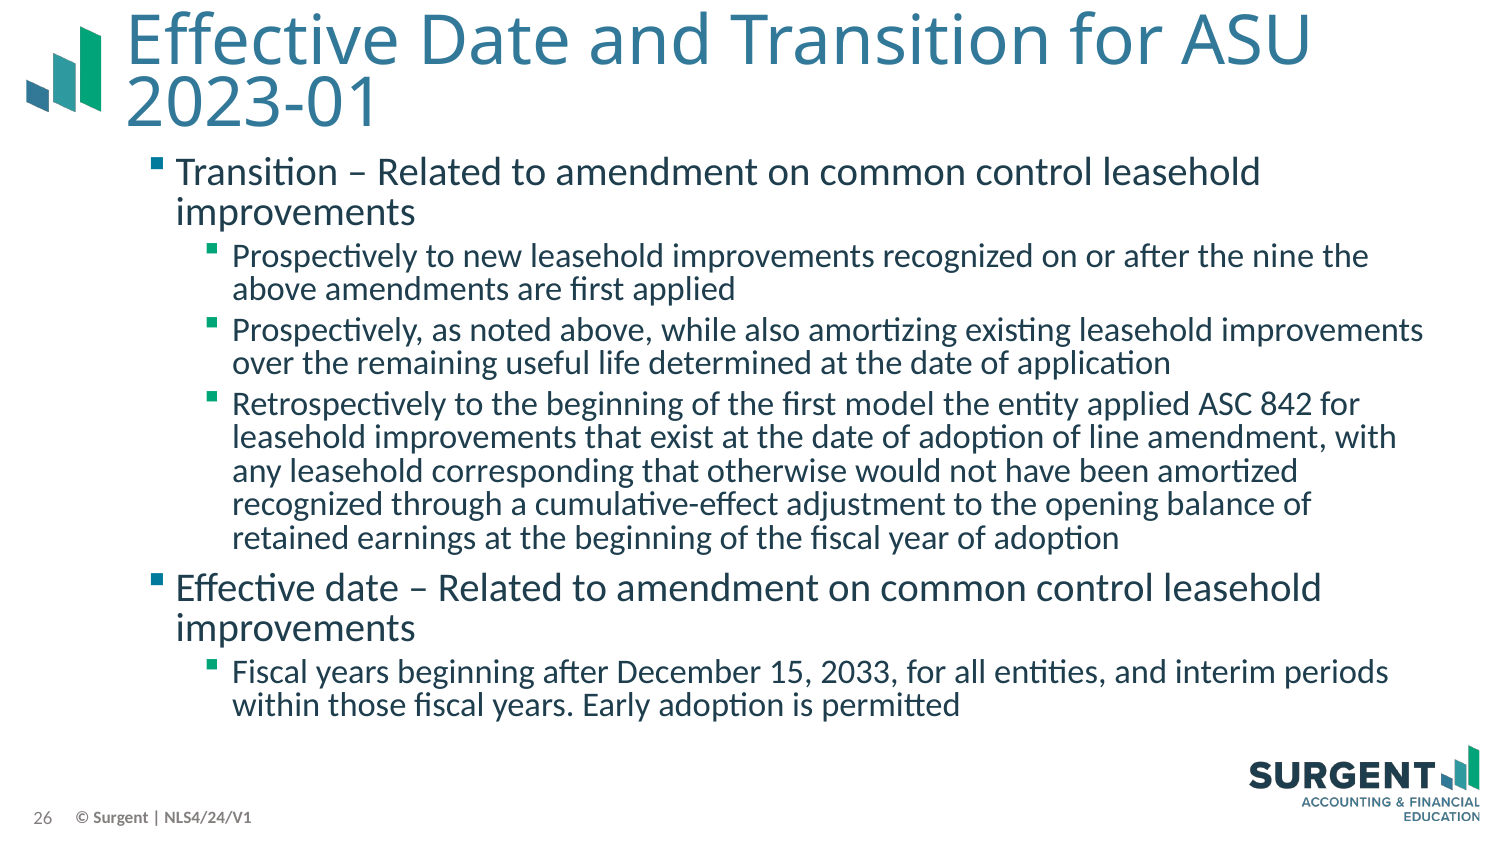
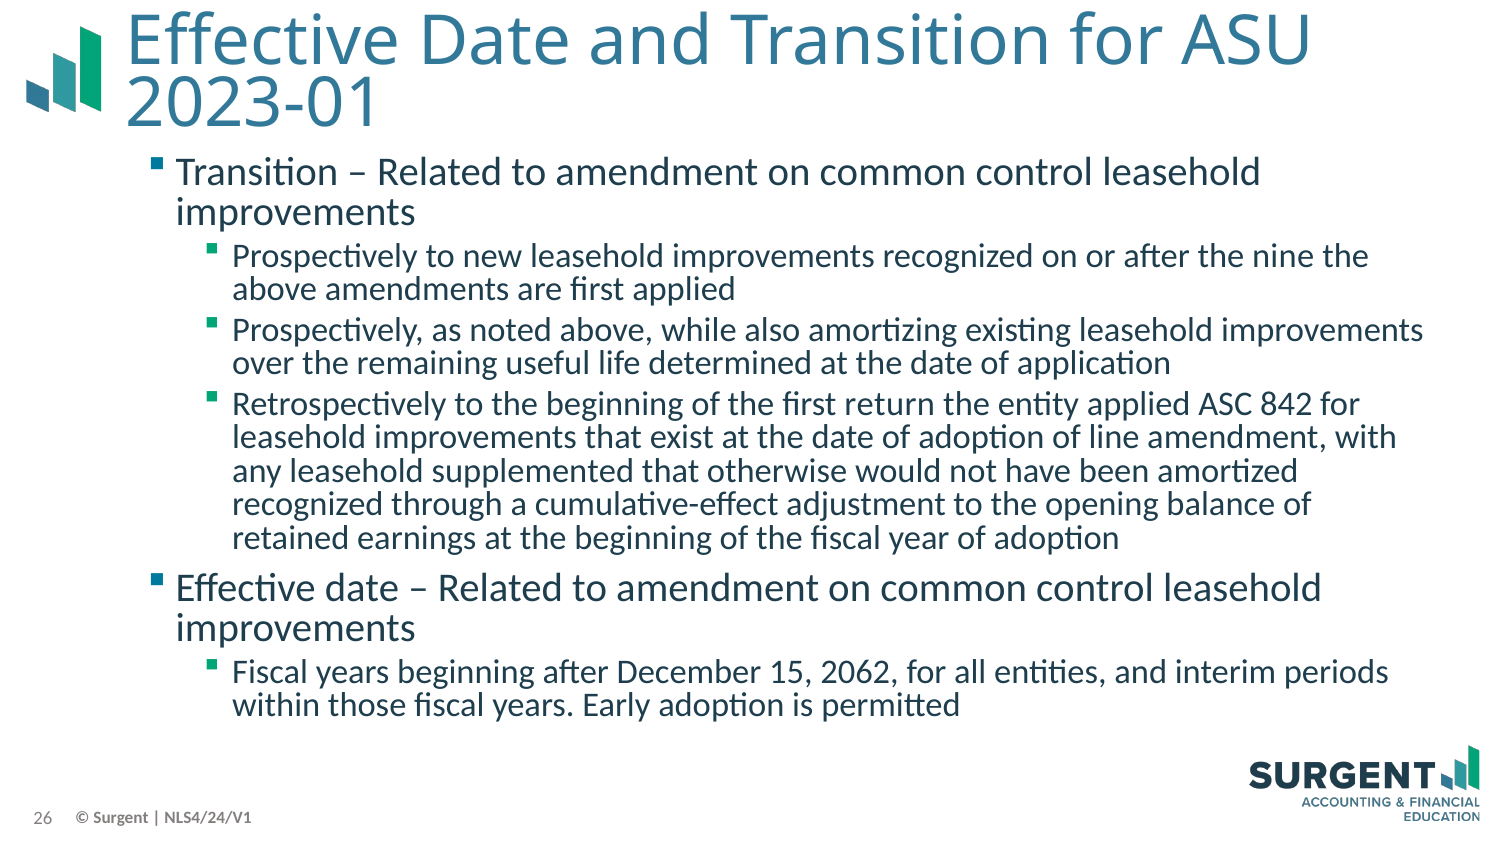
model: model -> return (890, 404)
corresponding: corresponding -> supplemented (533, 471)
2033: 2033 -> 2062 (860, 672)
